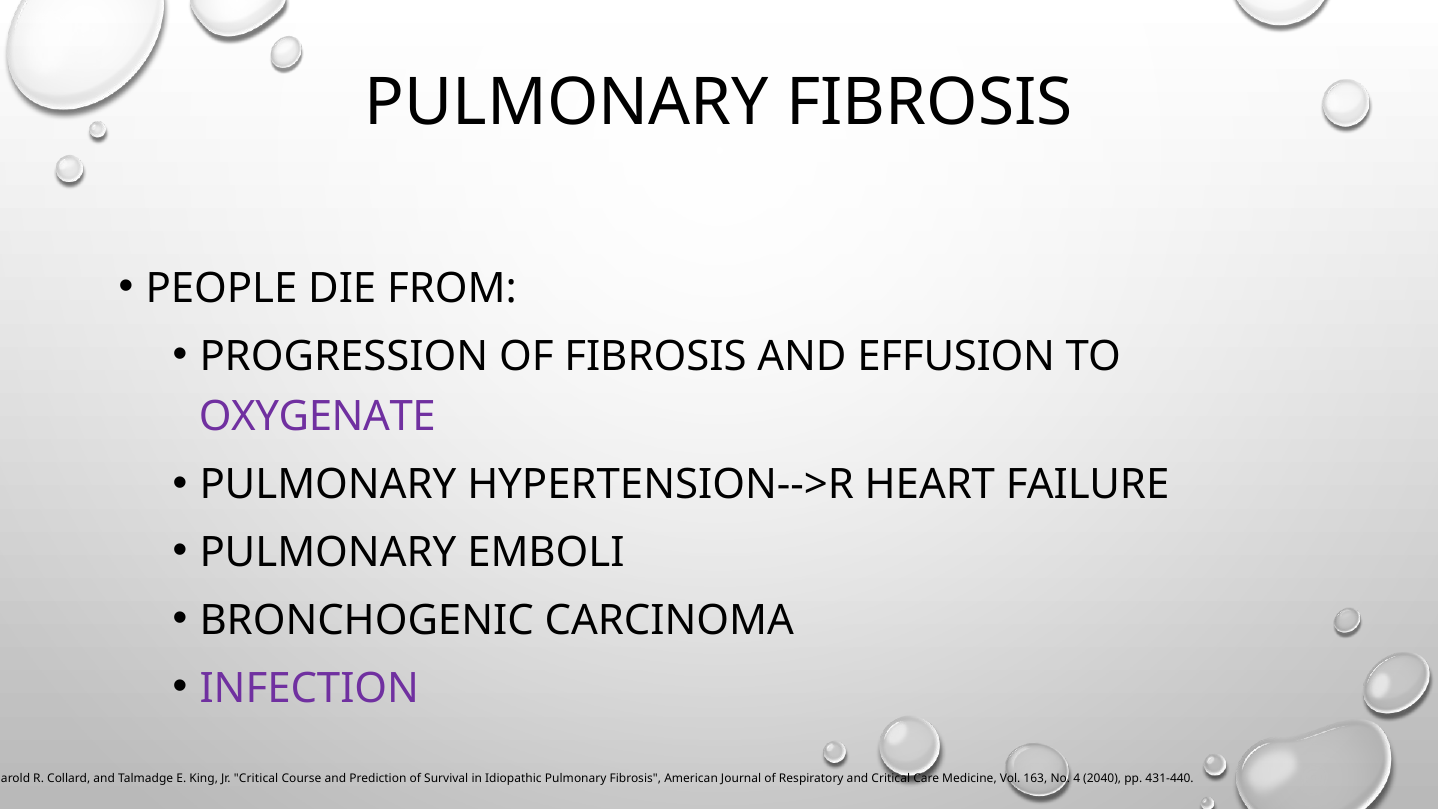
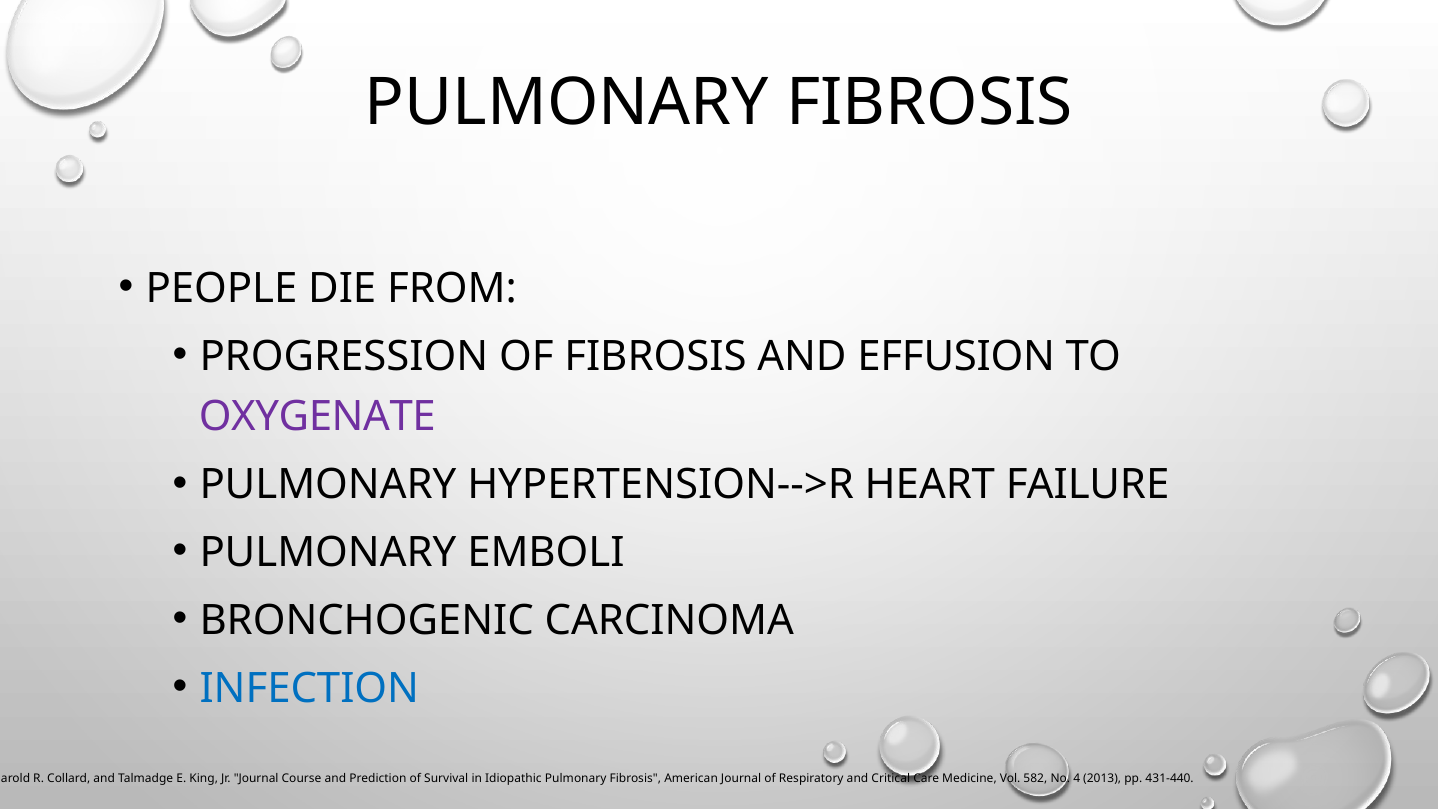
INFECTION colour: purple -> blue (309, 688)
Jr Critical: Critical -> Journal (256, 779)
163: 163 -> 582 (1035, 779)
2040: 2040 -> 2013 (1102, 779)
